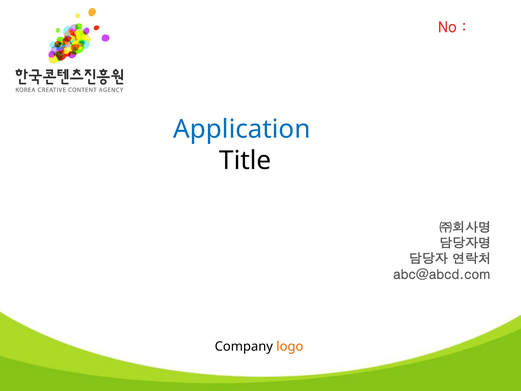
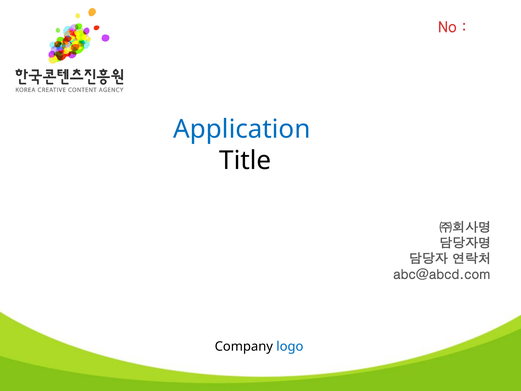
logo colour: orange -> blue (290, 346)
